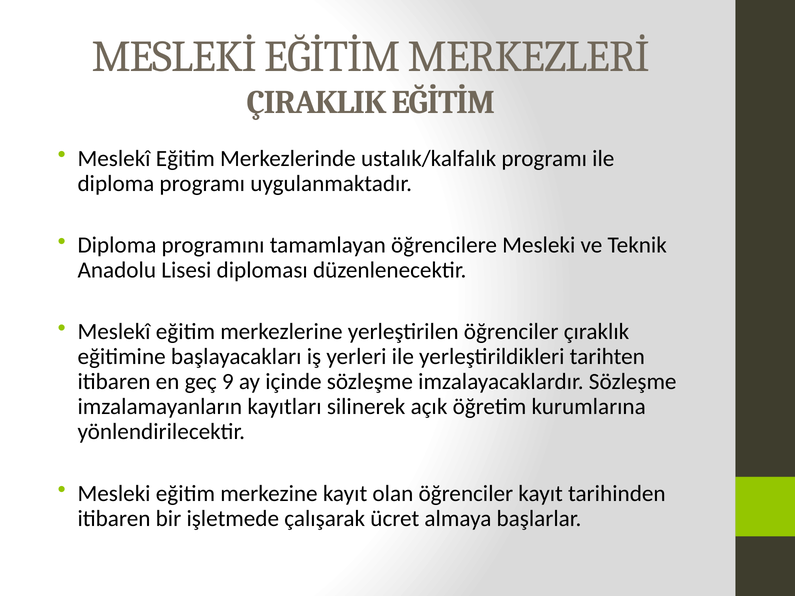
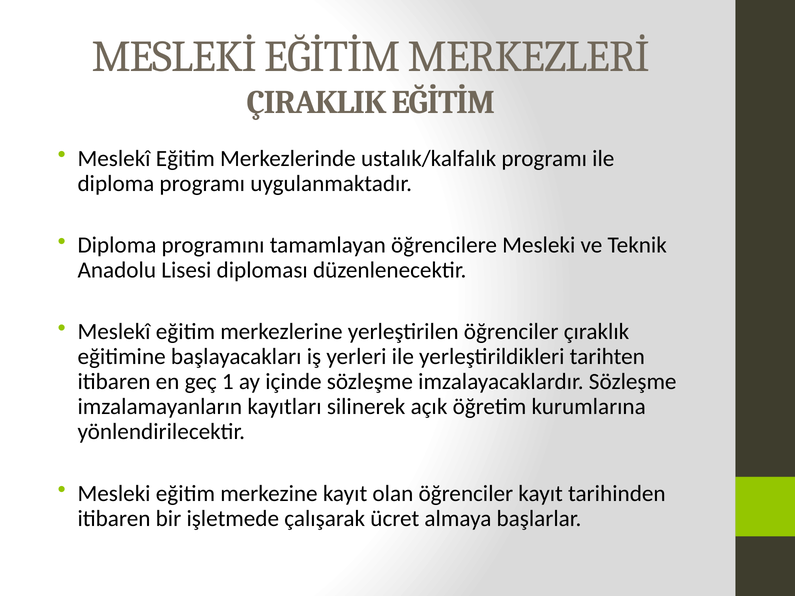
9: 9 -> 1 (228, 382)
